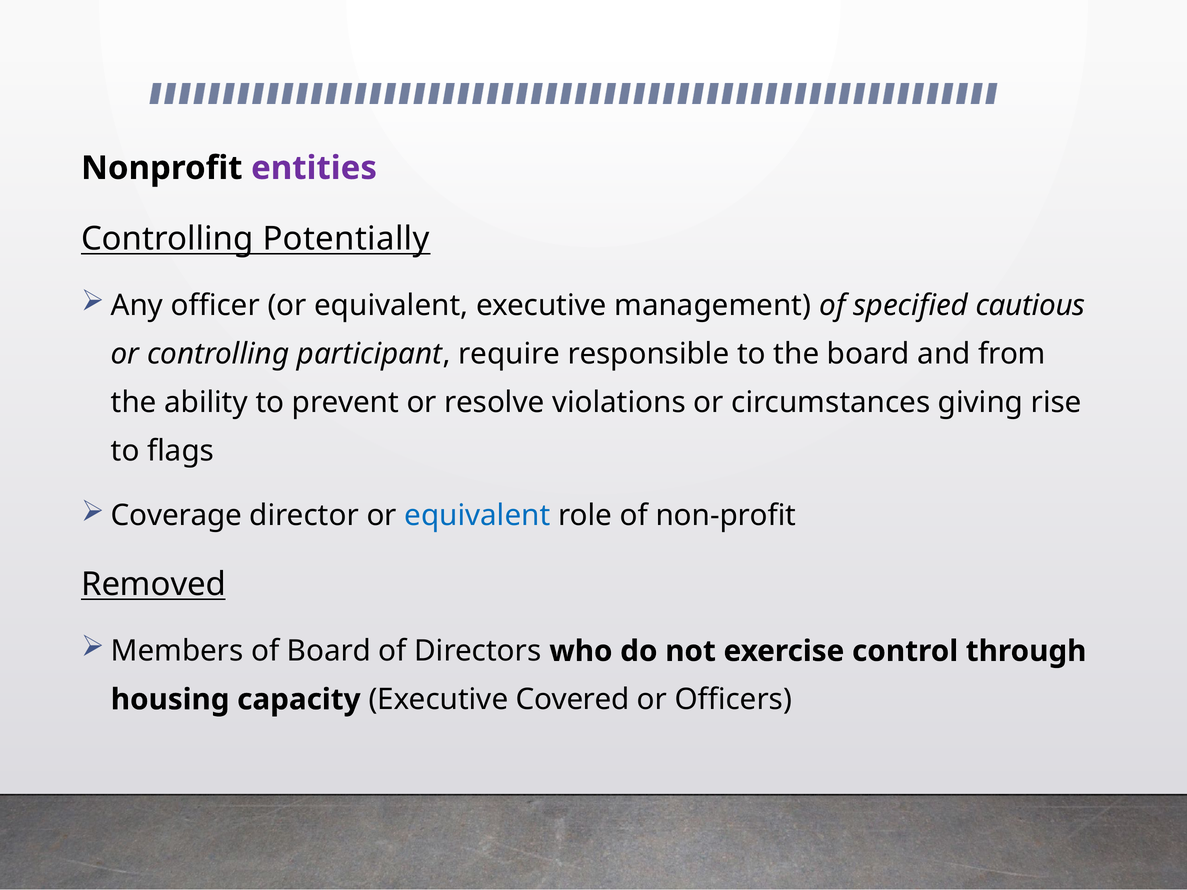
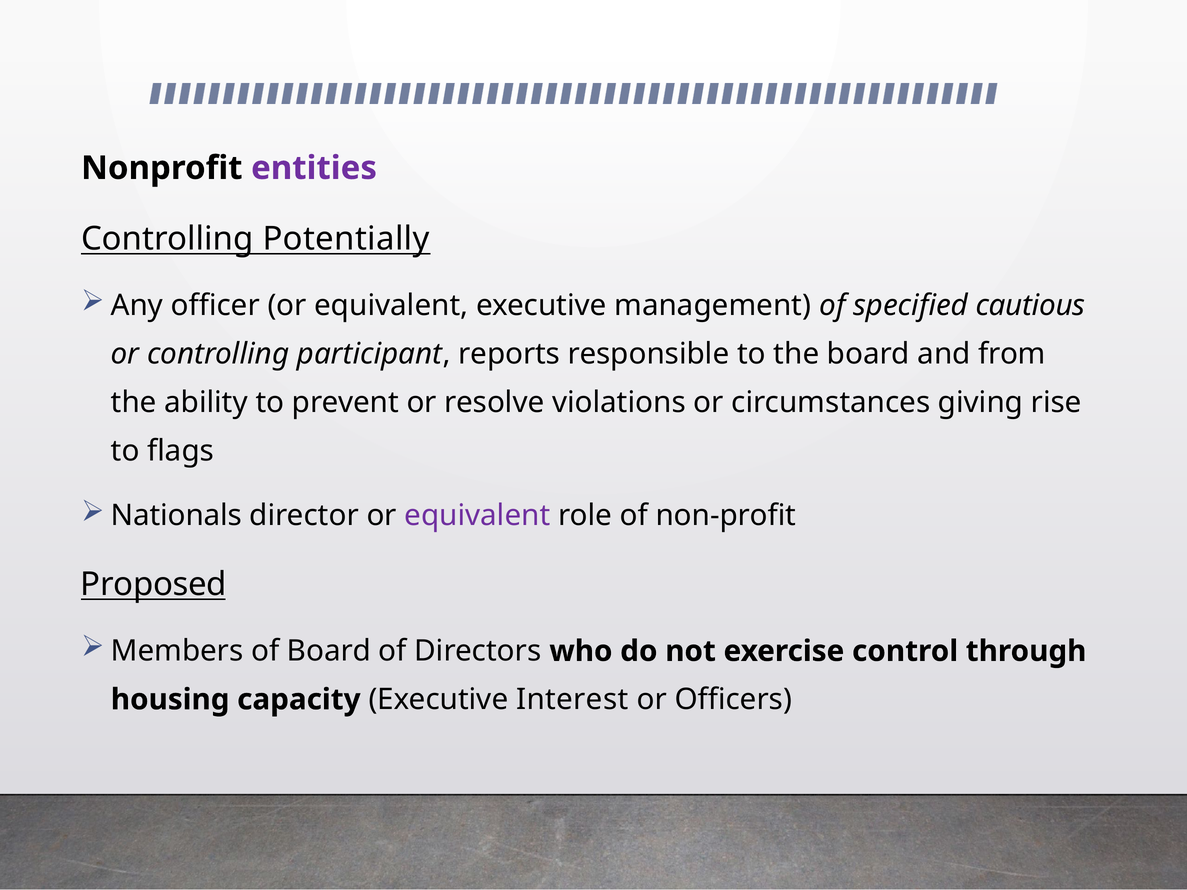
require: require -> reports (509, 354)
Coverage: Coverage -> Nationals (176, 516)
equivalent colour: blue -> purple (477, 516)
Removed: Removed -> Proposed (154, 584)
Covered: Covered -> Interest (572, 700)
